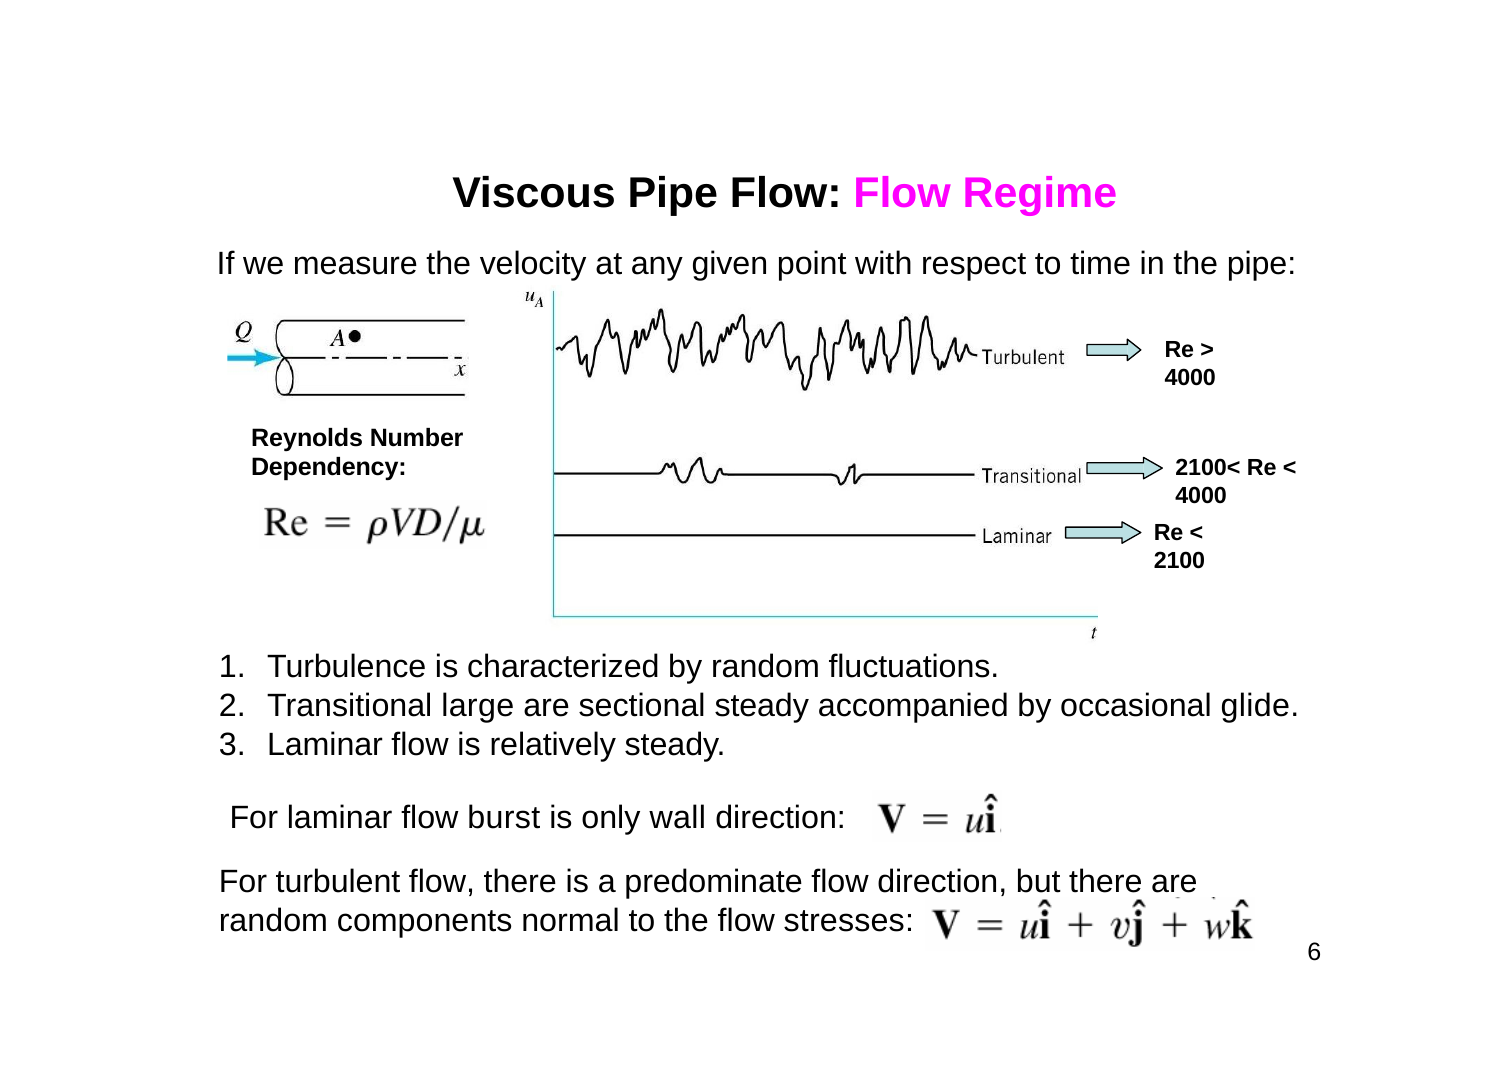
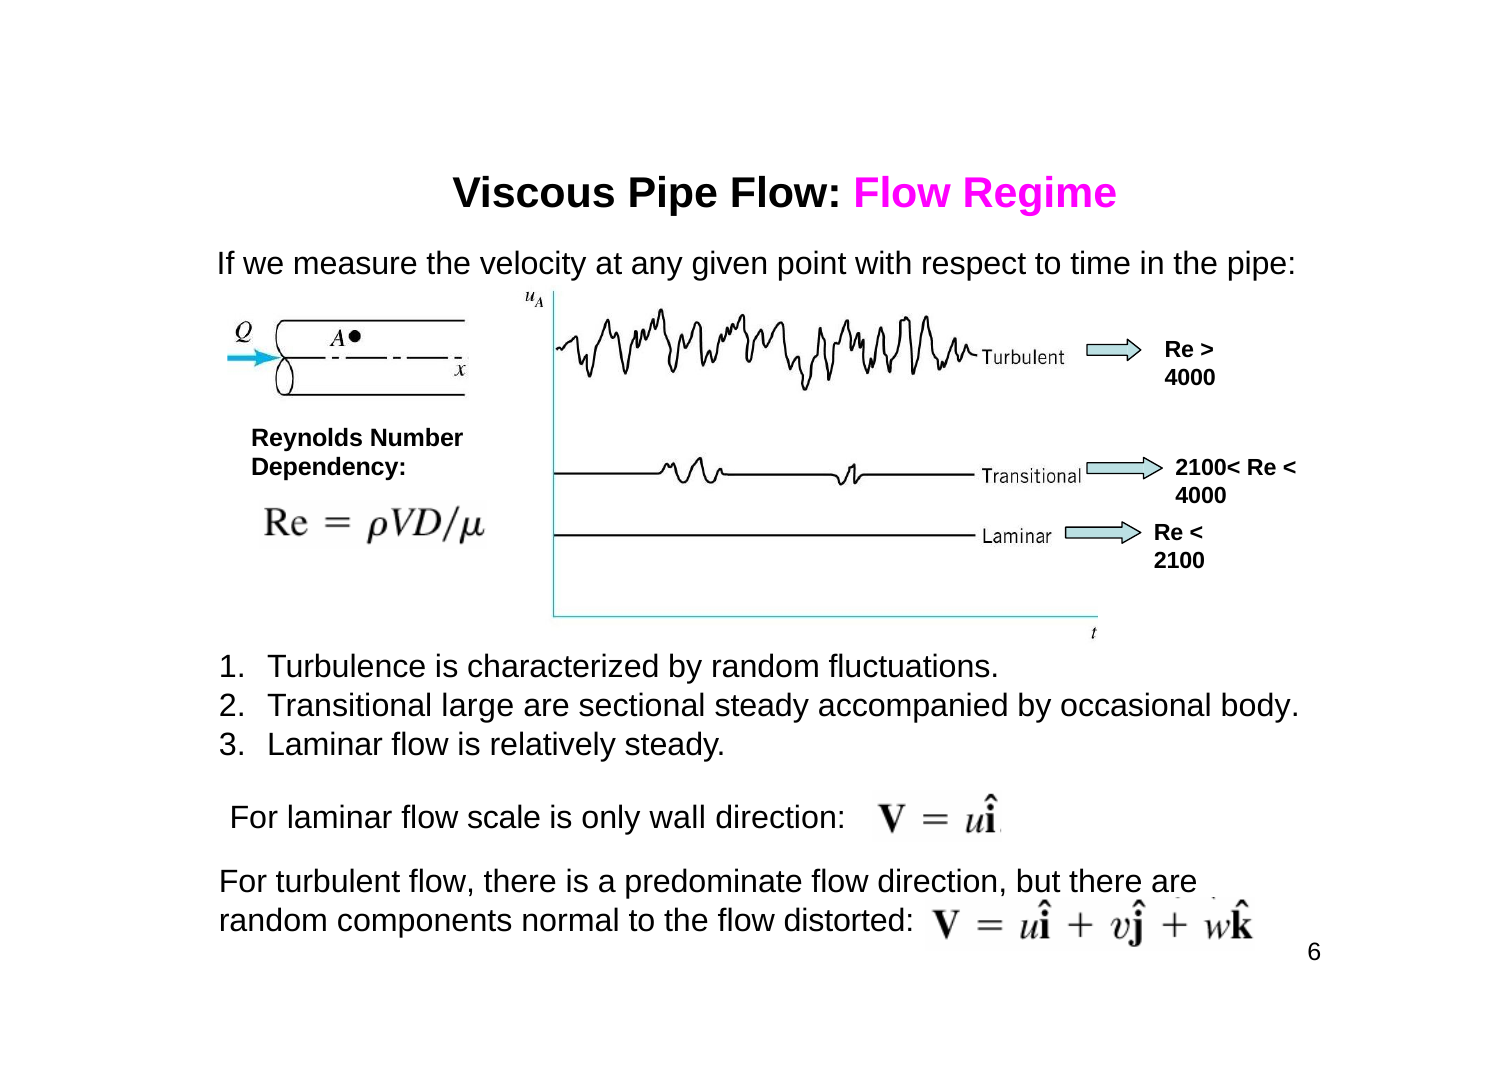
glide: glide -> body (1260, 706)
burst: burst -> scale (504, 818)
stresses: stresses -> distorted (849, 921)
